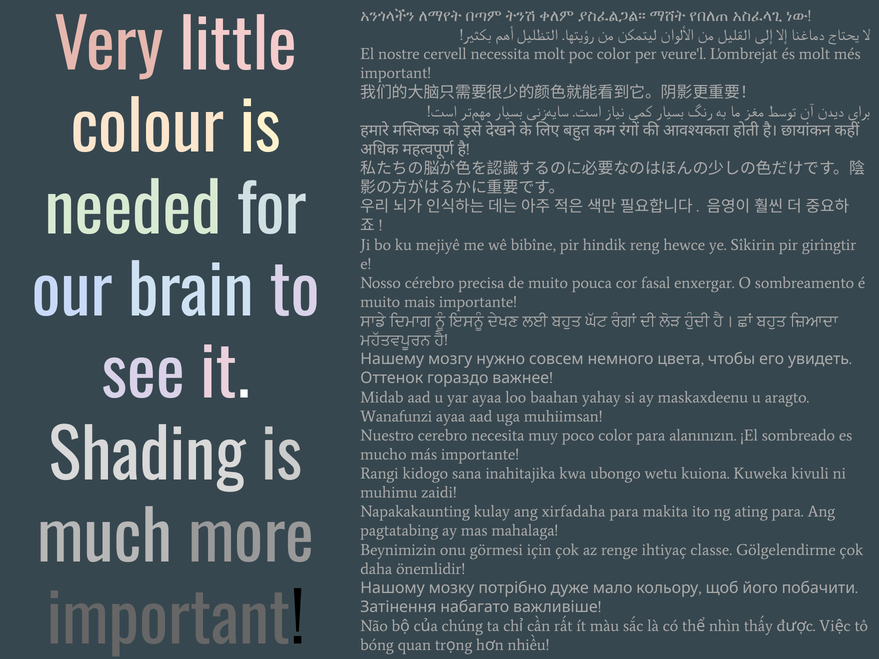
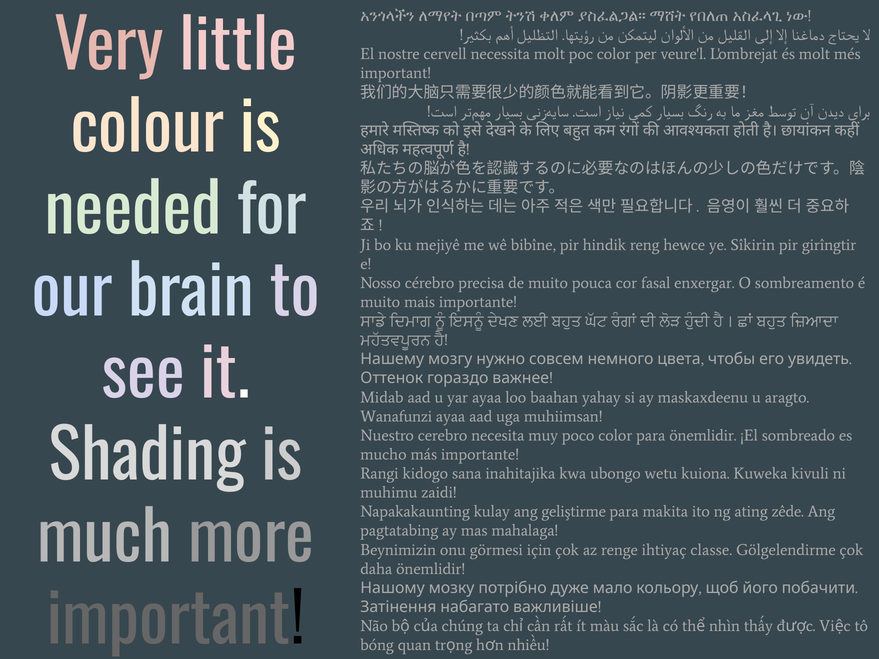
para alanınızın: alanınızın -> önemlidir (703, 436)
xirfadaha: xirfadaha -> geliştirme (574, 512)
ating para: para -> zêde (788, 512)
